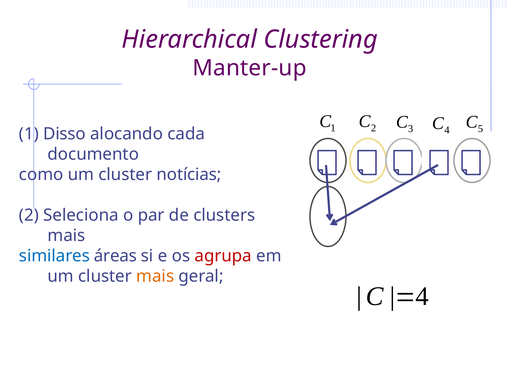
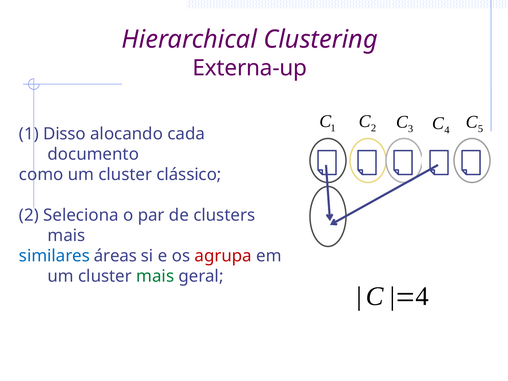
Manter-up: Manter-up -> Externa-up (250, 68)
notícias: notícias -> clássico (189, 175)
mais colour: orange -> green (155, 276)
